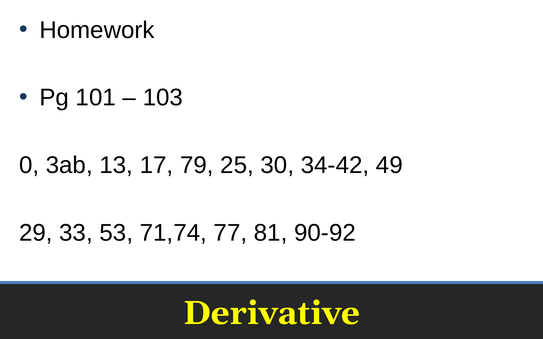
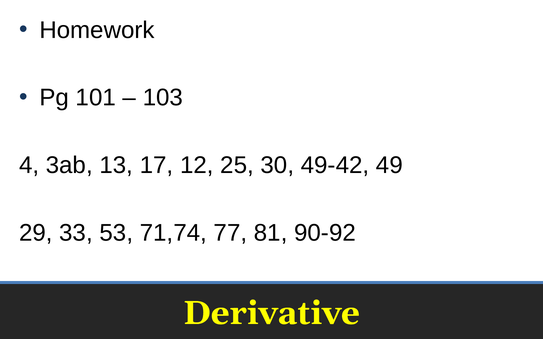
0: 0 -> 4 (29, 165)
79: 79 -> 12 (197, 165)
34-42: 34-42 -> 49-42 (335, 165)
